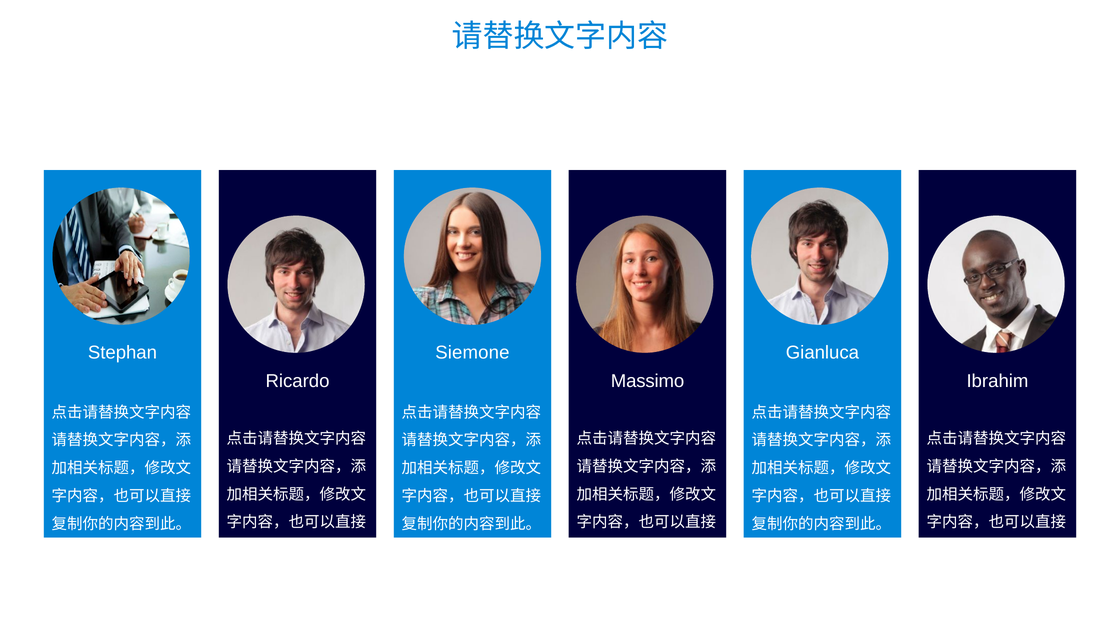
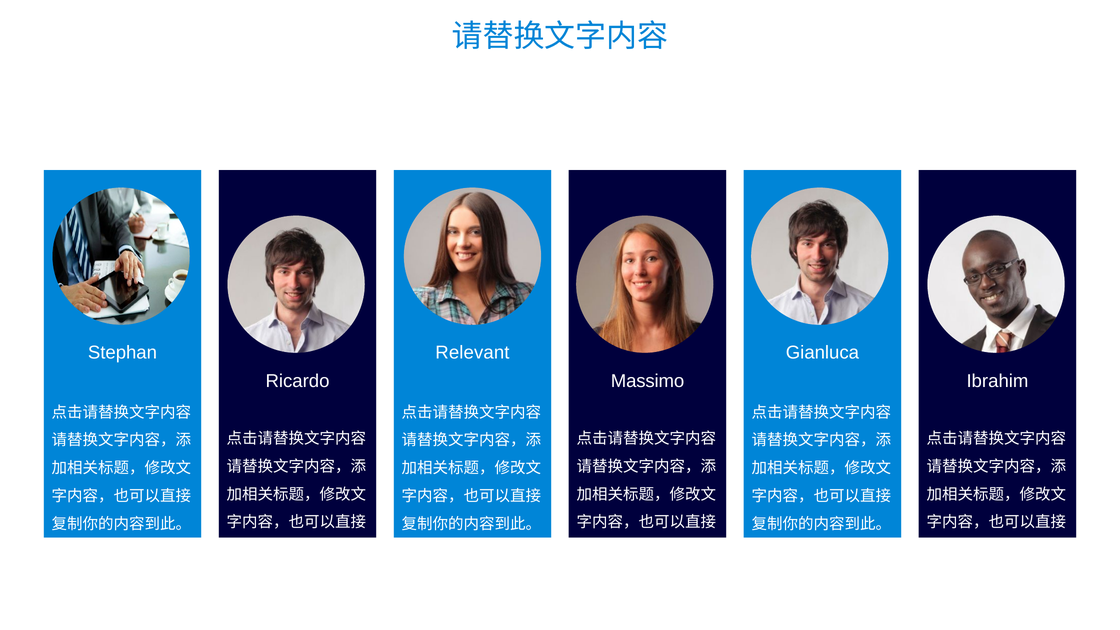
Siemone: Siemone -> Relevant (472, 353)
